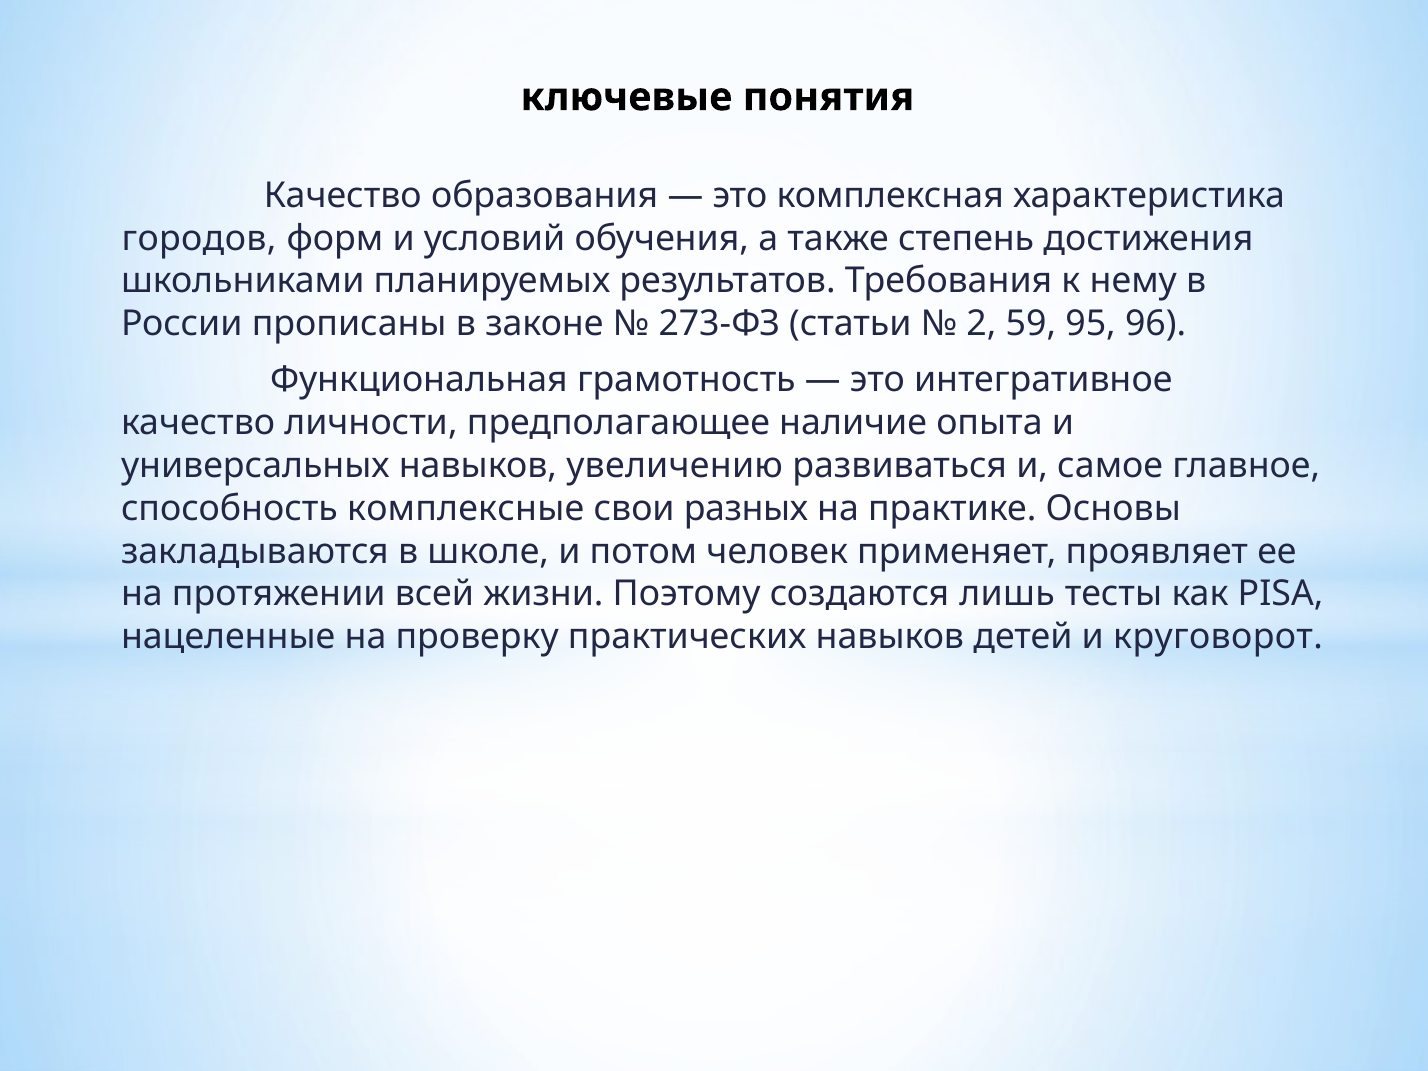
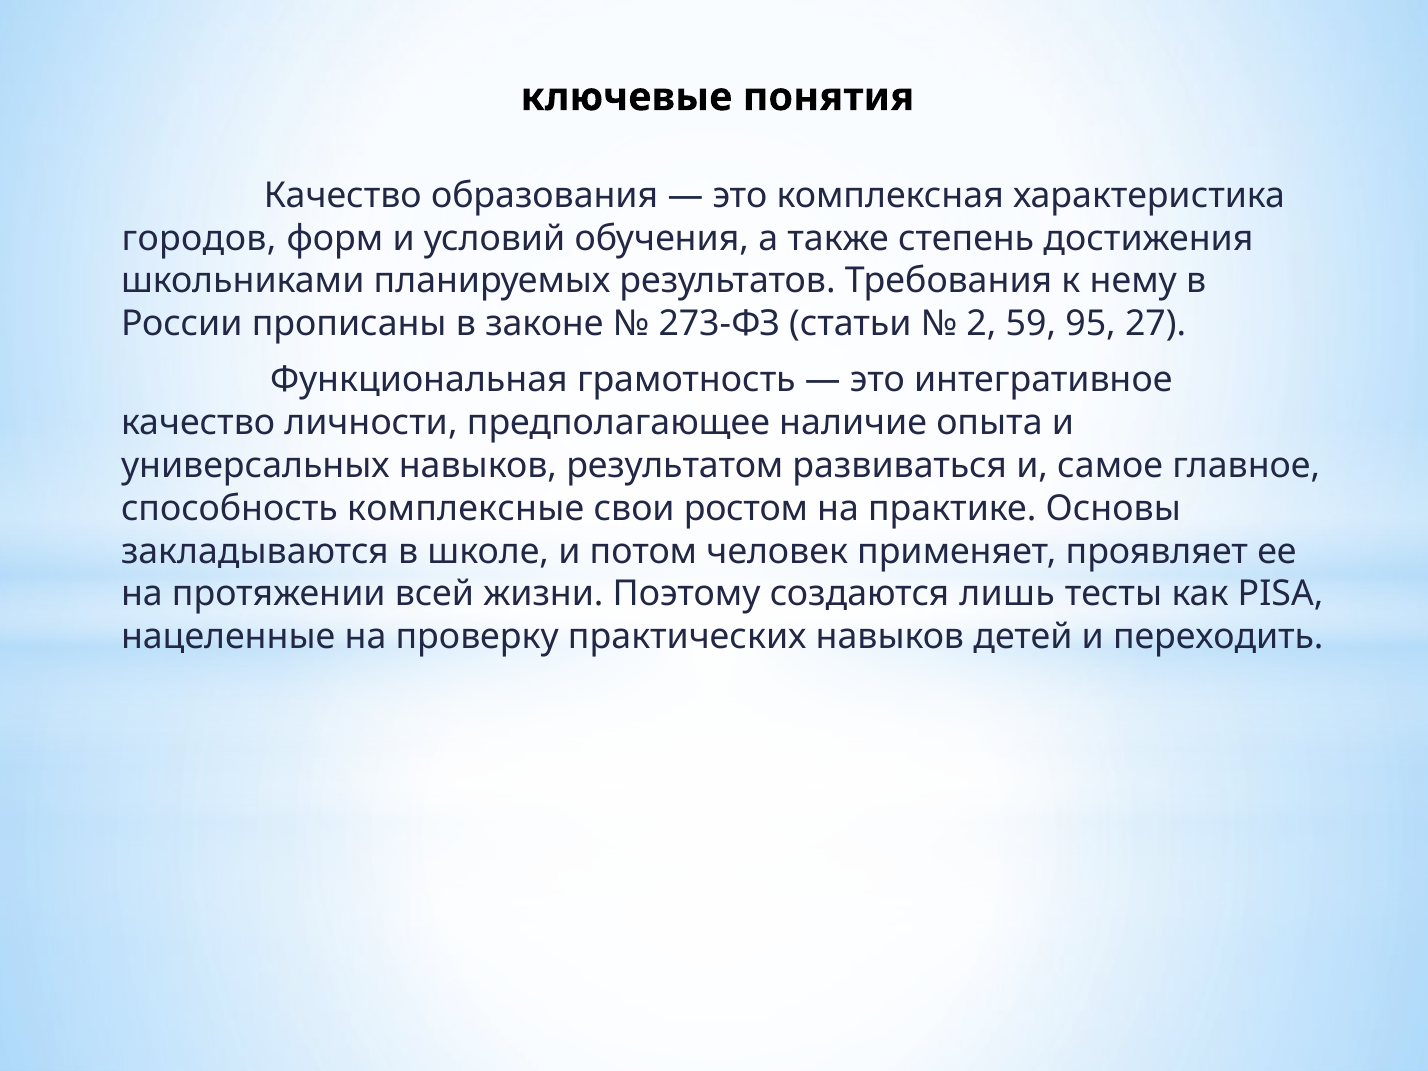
96: 96 -> 27 (1156, 324)
увеличению: увеличению -> результатом (675, 466)
разных: разных -> ростом (746, 508)
круговорот: круговорот -> переходить (1218, 637)
